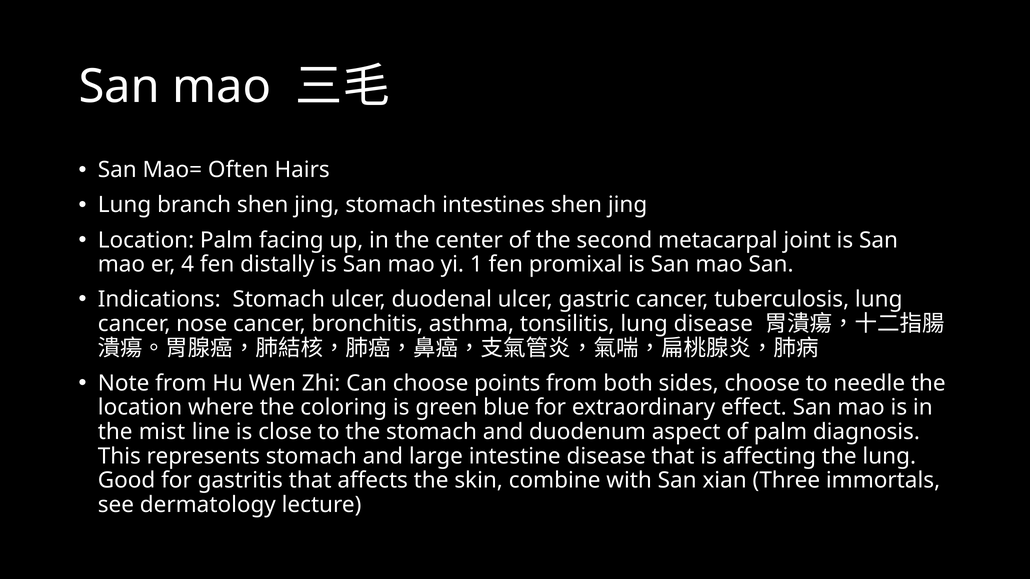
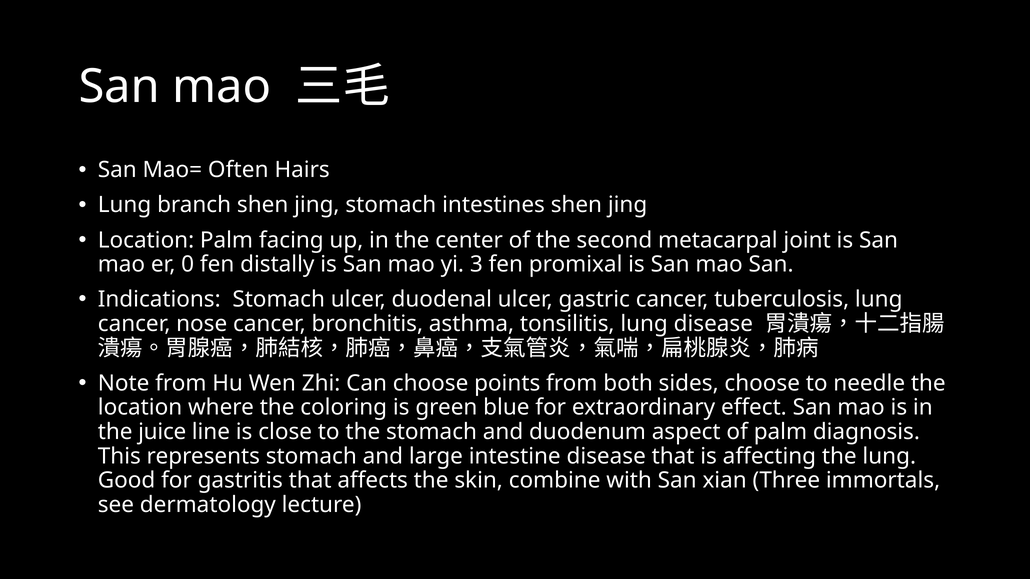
4: 4 -> 0 (188, 265)
1: 1 -> 3 (476, 265)
mist: mist -> juice (162, 432)
